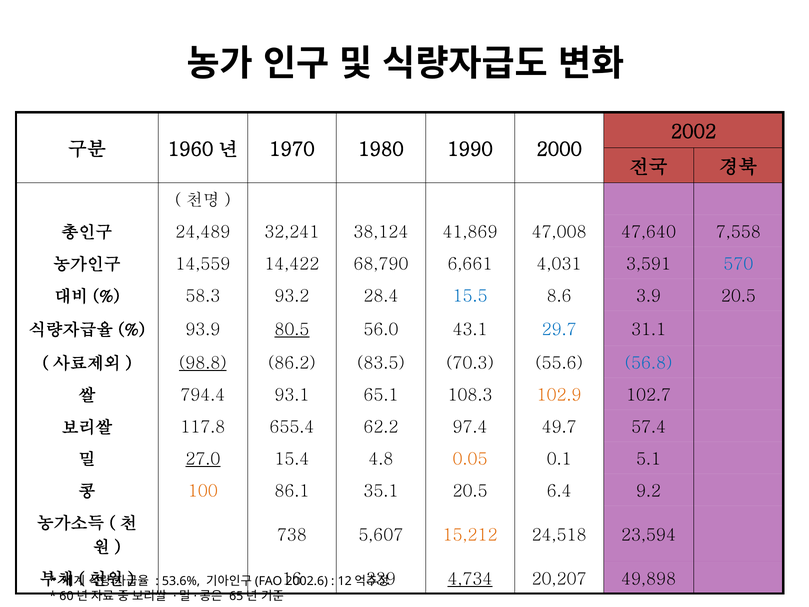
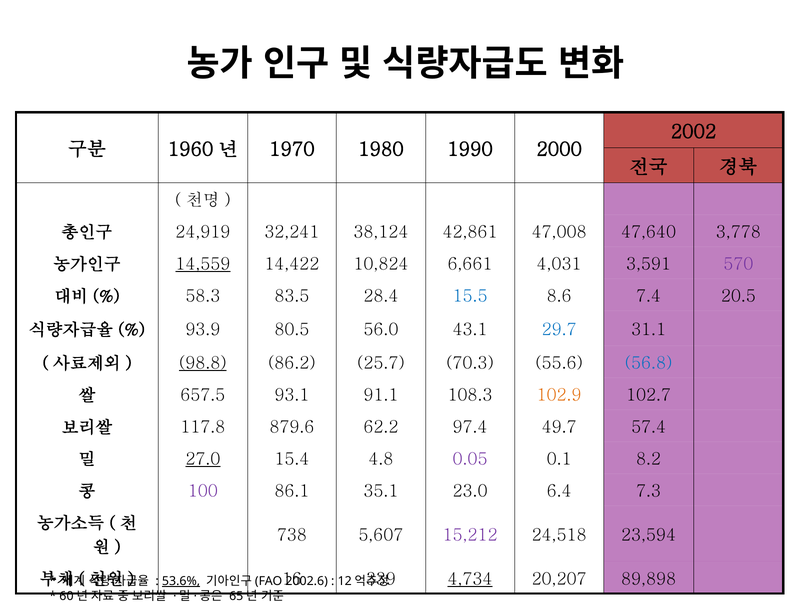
24,489: 24,489 -> 24,919 (203, 232)
41,869: 41,869 -> 42,861 (470, 232)
7,558: 7,558 -> 3,778 (738, 232)
14,559 underline: none -> present (203, 264)
68,790: 68,790 -> 10,824 (381, 264)
570 colour: blue -> purple (738, 264)
93.2: 93.2 -> 83.5 (292, 296)
3.9: 3.9 -> 7.4 (649, 296)
80.5 underline: present -> none (292, 330)
83.5: 83.5 -> 25.7 (381, 363)
794.4: 794.4 -> 657.5 (203, 395)
65.1: 65.1 -> 91.1 (381, 395)
655.4: 655.4 -> 879.6 (292, 427)
0.05 colour: orange -> purple (470, 459)
5.1: 5.1 -> 8.2 (649, 459)
100 colour: orange -> purple (203, 491)
35.1 20.5: 20.5 -> 23.0 (470, 491)
9.2: 9.2 -> 7.3 (649, 491)
15,212 colour: orange -> purple (470, 535)
49,898: 49,898 -> 89,898 (649, 579)
53.6% underline: none -> present (181, 581)
